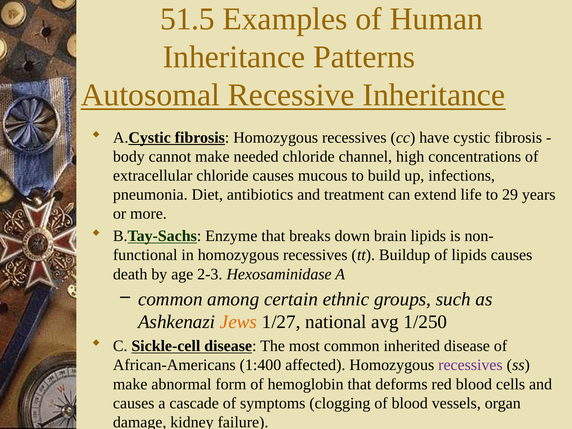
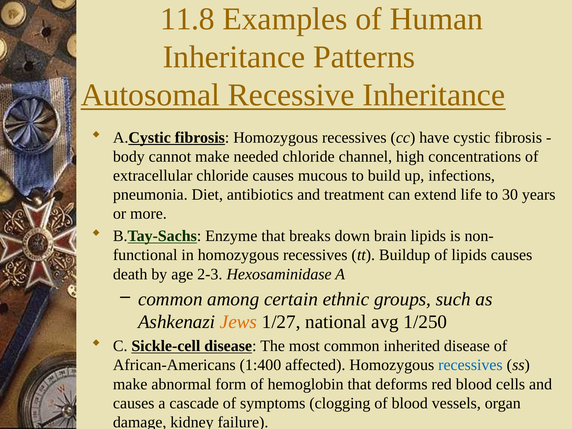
51.5: 51.5 -> 11.8 (187, 19)
29: 29 -> 30 (510, 195)
recessives colour: purple -> blue (470, 365)
